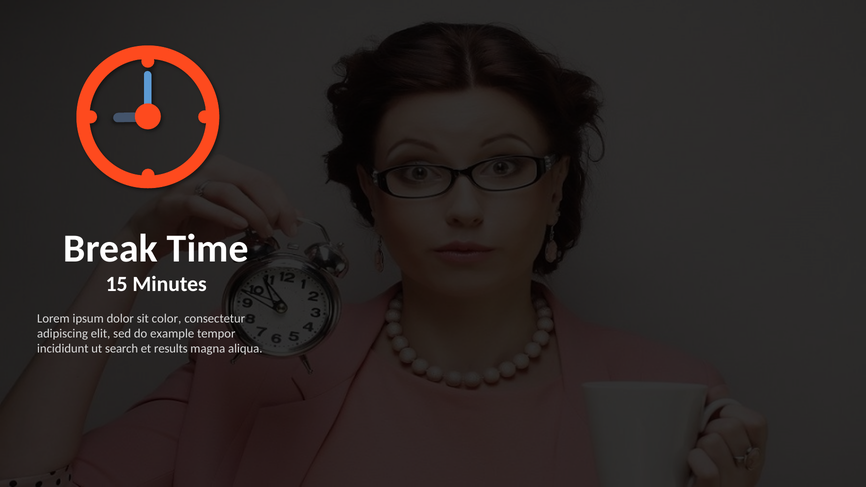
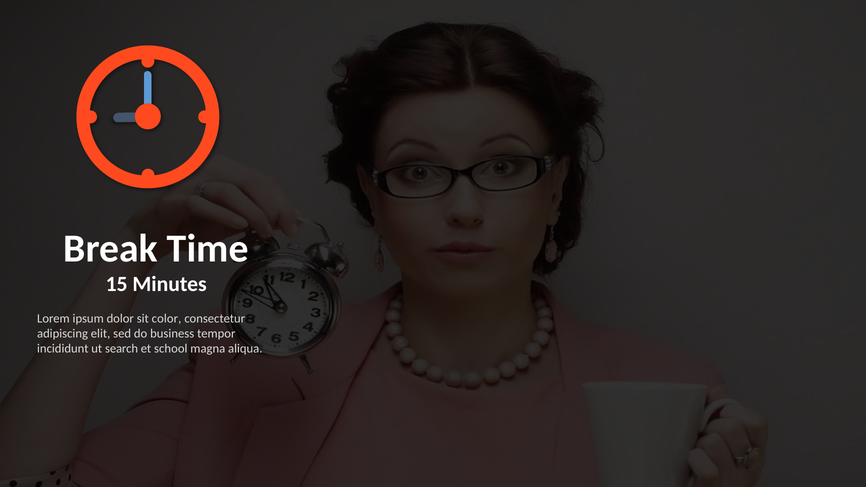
example: example -> business (172, 334)
results: results -> school (171, 349)
